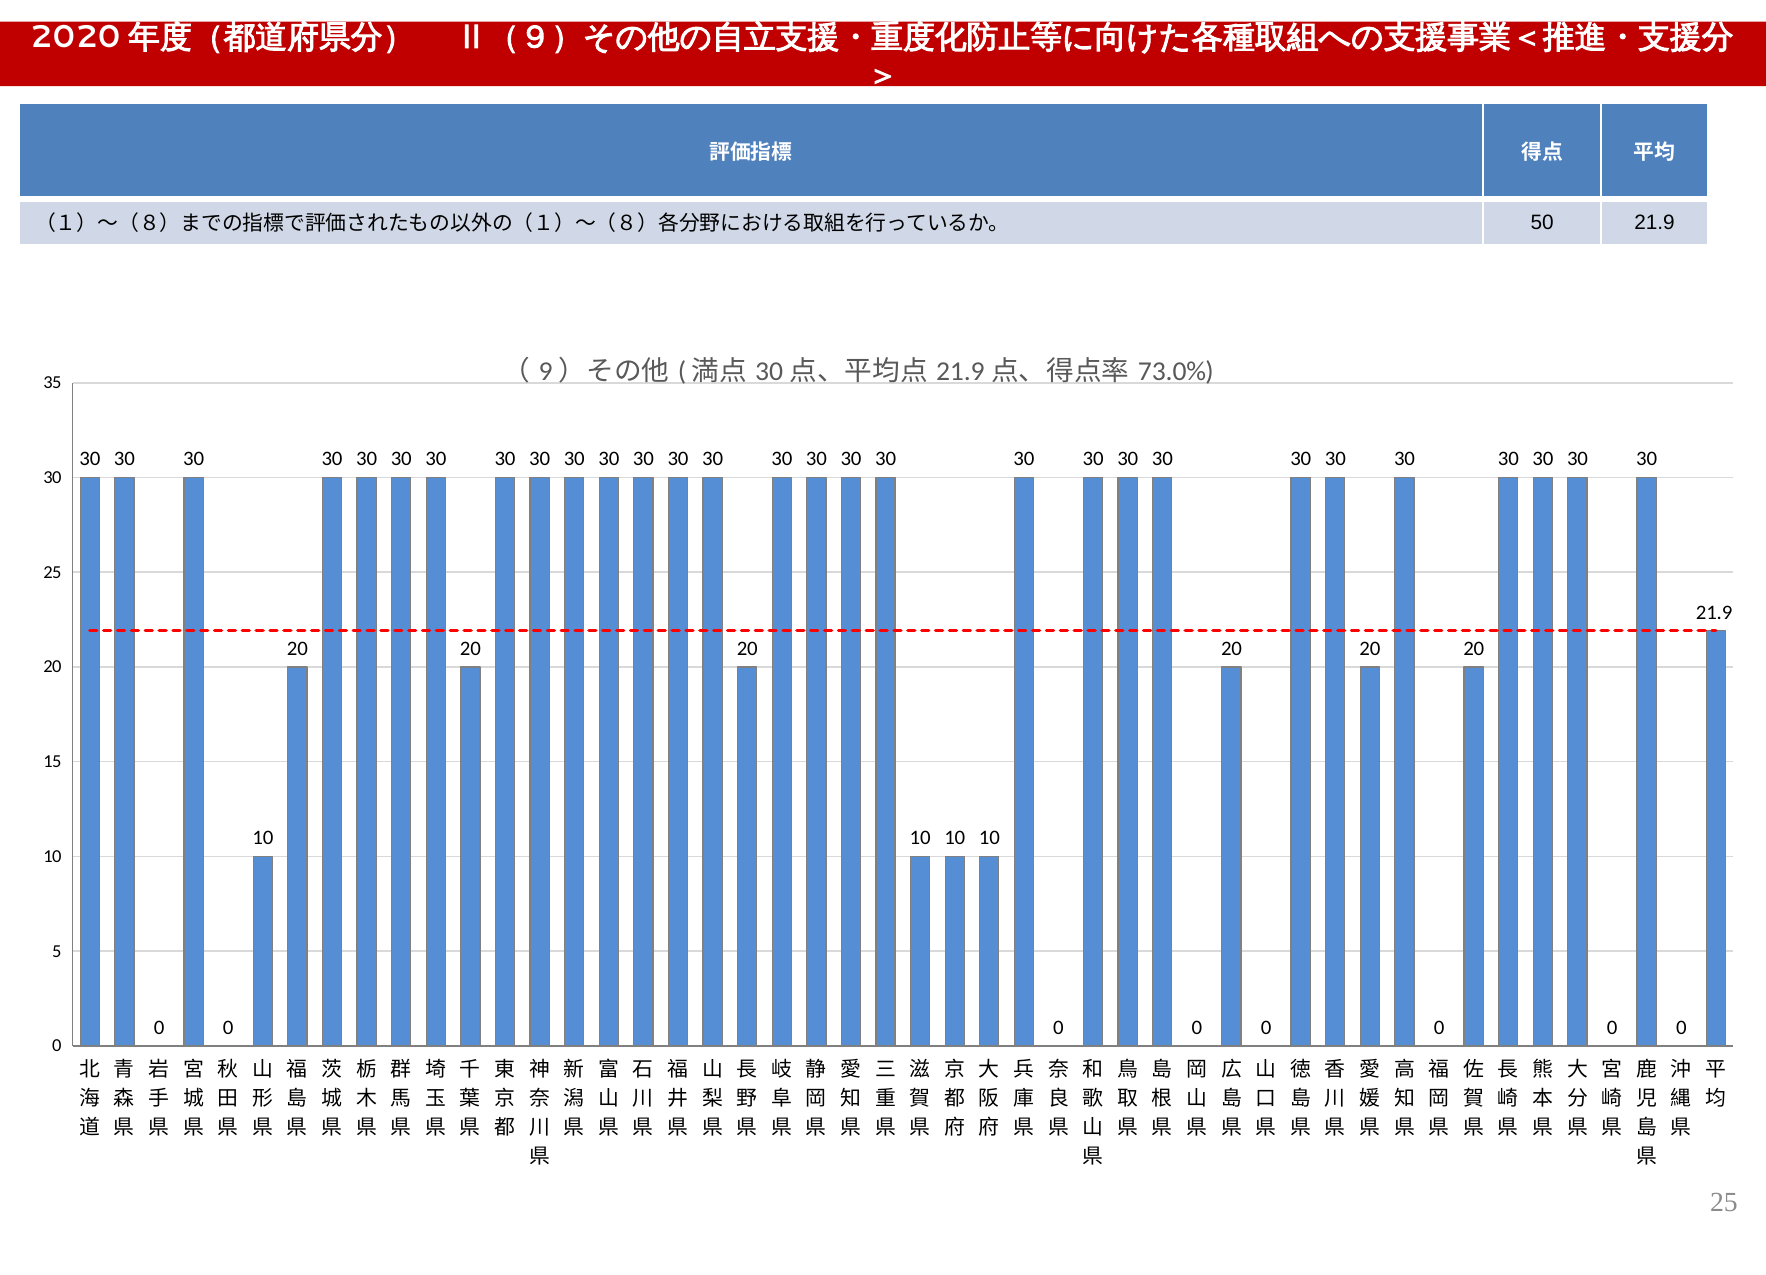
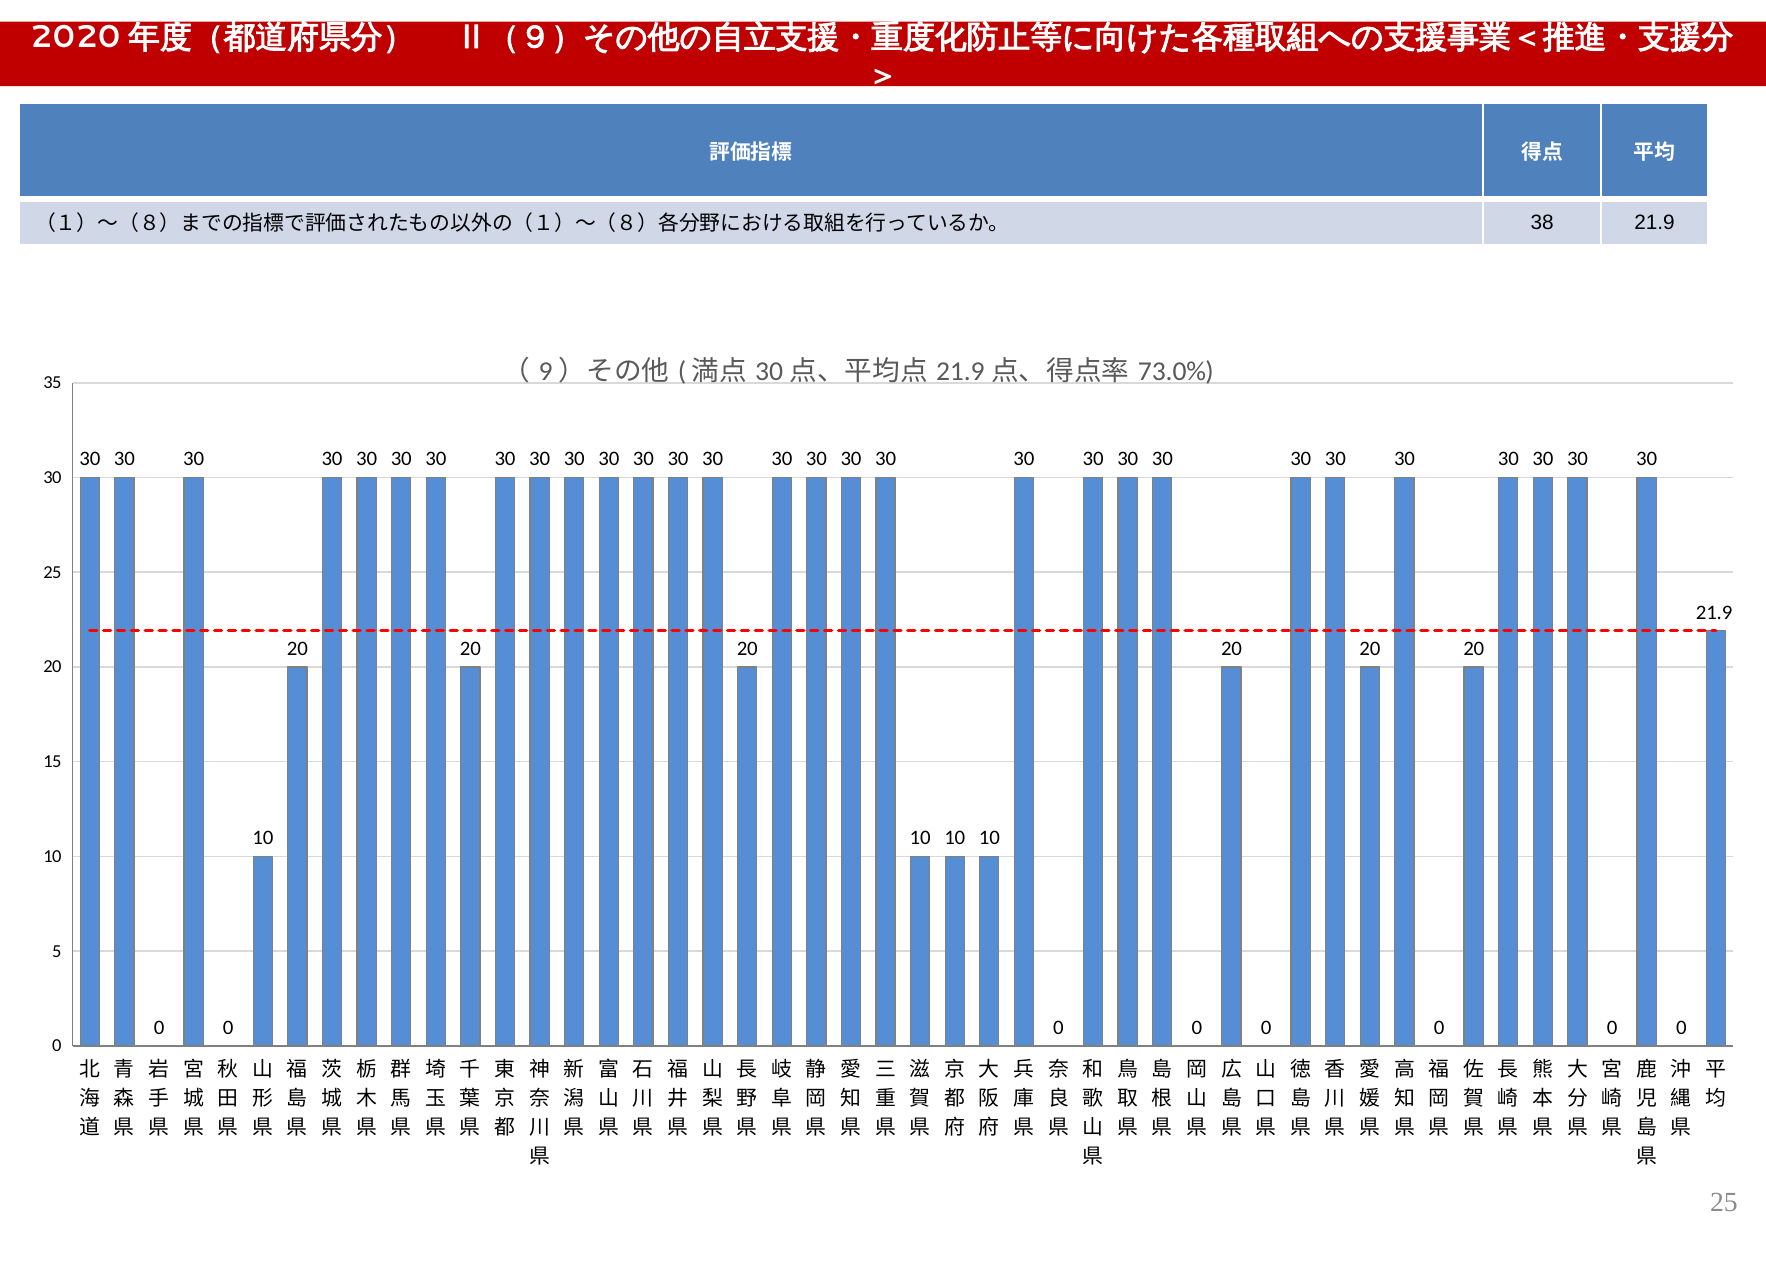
50: 50 -> 38 (1542, 222)
